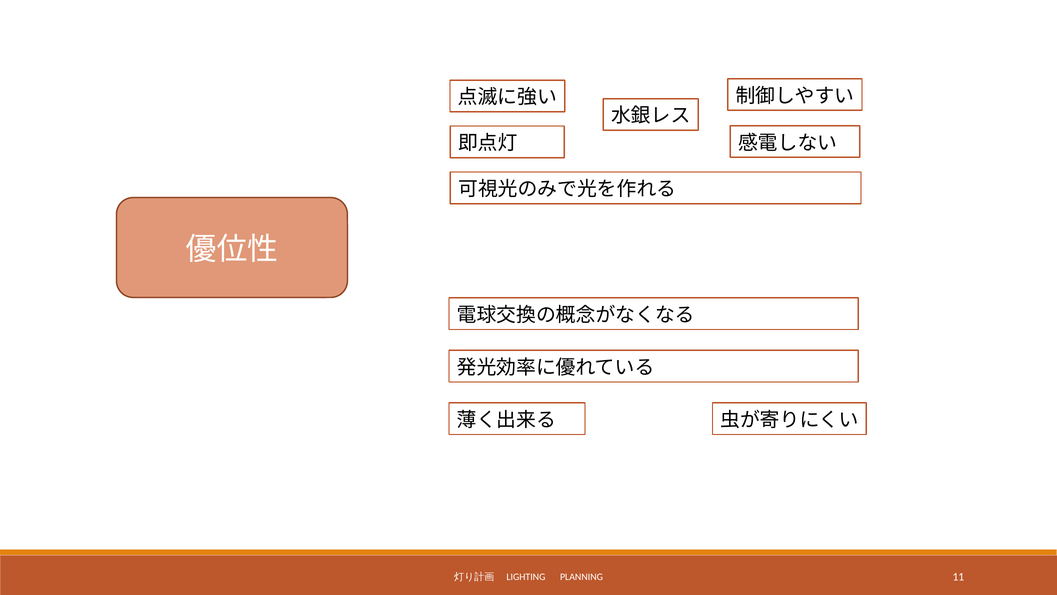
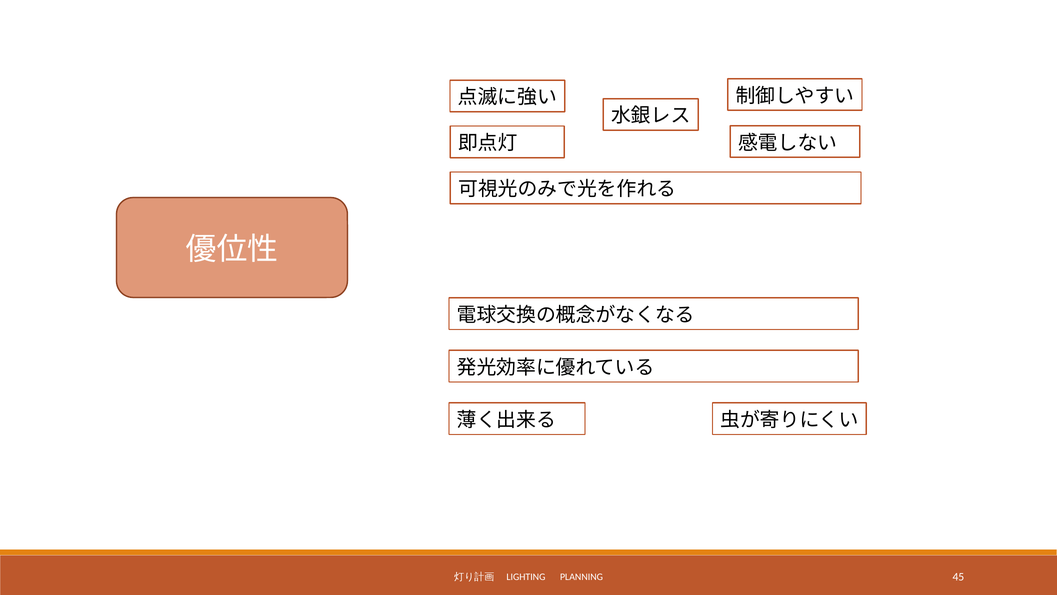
11: 11 -> 45 (958, 577)
